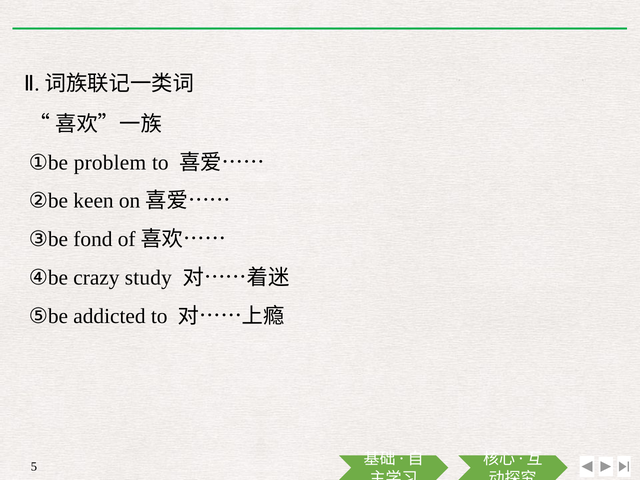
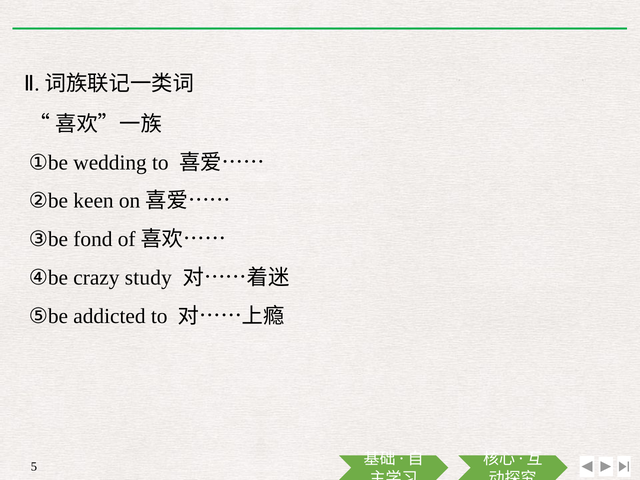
problem: problem -> wedding (110, 163)
